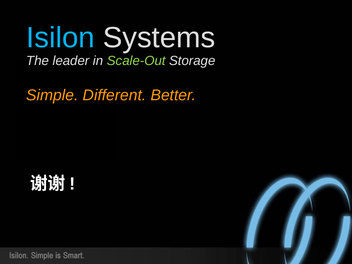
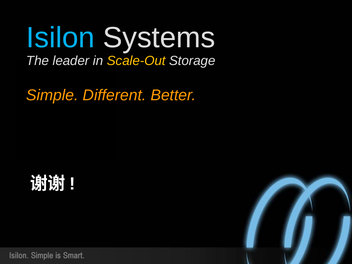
Scale-Out colour: light green -> yellow (136, 61)
